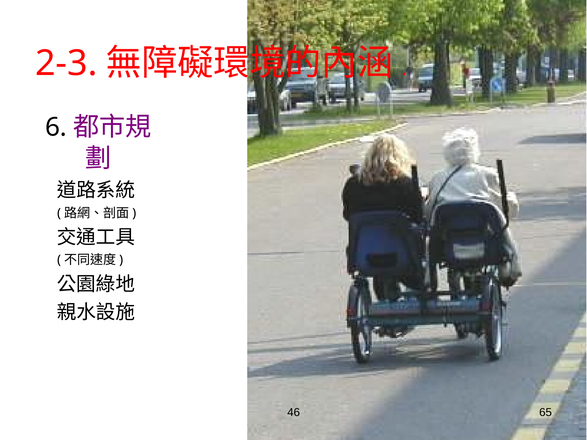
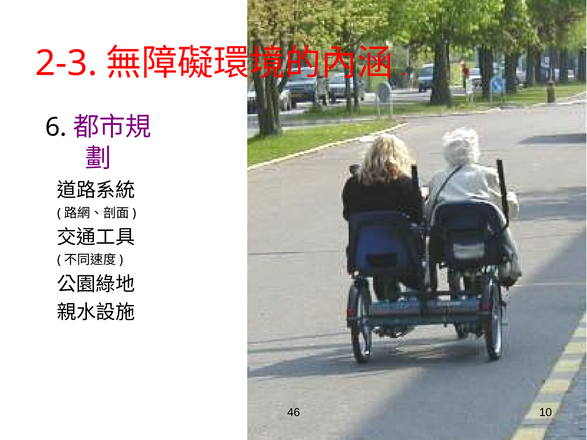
65: 65 -> 10 (546, 413)
